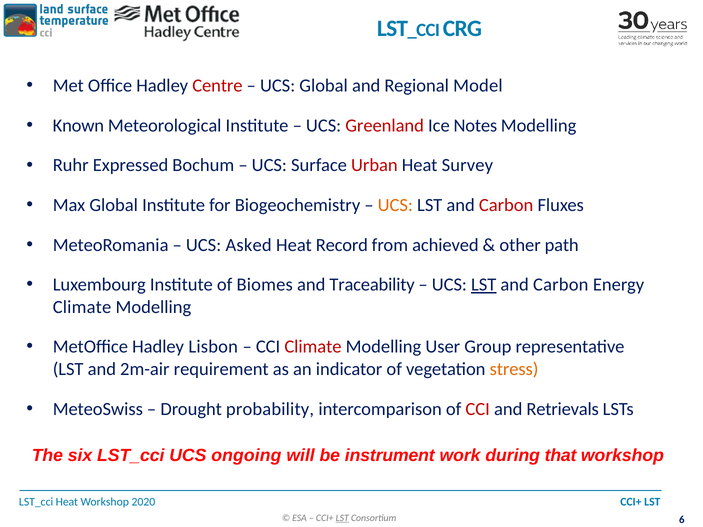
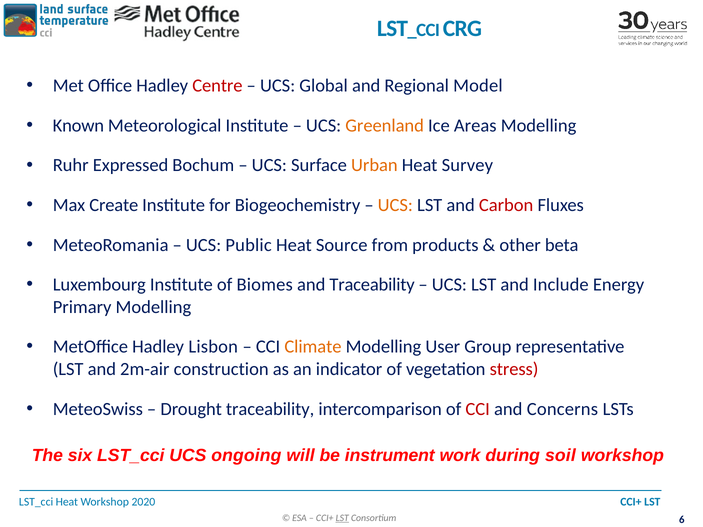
Greenland colour: red -> orange (385, 126)
Notes: Notes -> Areas (475, 126)
Urban colour: red -> orange (374, 165)
Max Global: Global -> Create (114, 205)
Asked: Asked -> Public (249, 245)
Record: Record -> Source (342, 245)
achieved: achieved -> products (445, 245)
path: path -> beta (562, 245)
LST underline: present -> none (484, 285)
Carbon: Carbon -> Include (561, 285)
Climate: Climate -> Primary (82, 307)
Climate colour: red -> orange (313, 347)
requirement: requirement -> construction (221, 369)
stress colour: orange -> red (514, 369)
Drought probability: probability -> traceability (270, 409)
Retrievals: Retrievals -> Concerns (562, 409)
that: that -> soil (560, 456)
